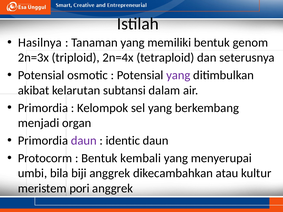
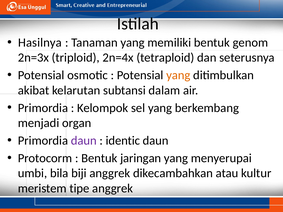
yang colour: purple -> orange (178, 75)
kembali: kembali -> jaringan (141, 158)
pori: pori -> tipe (79, 189)
